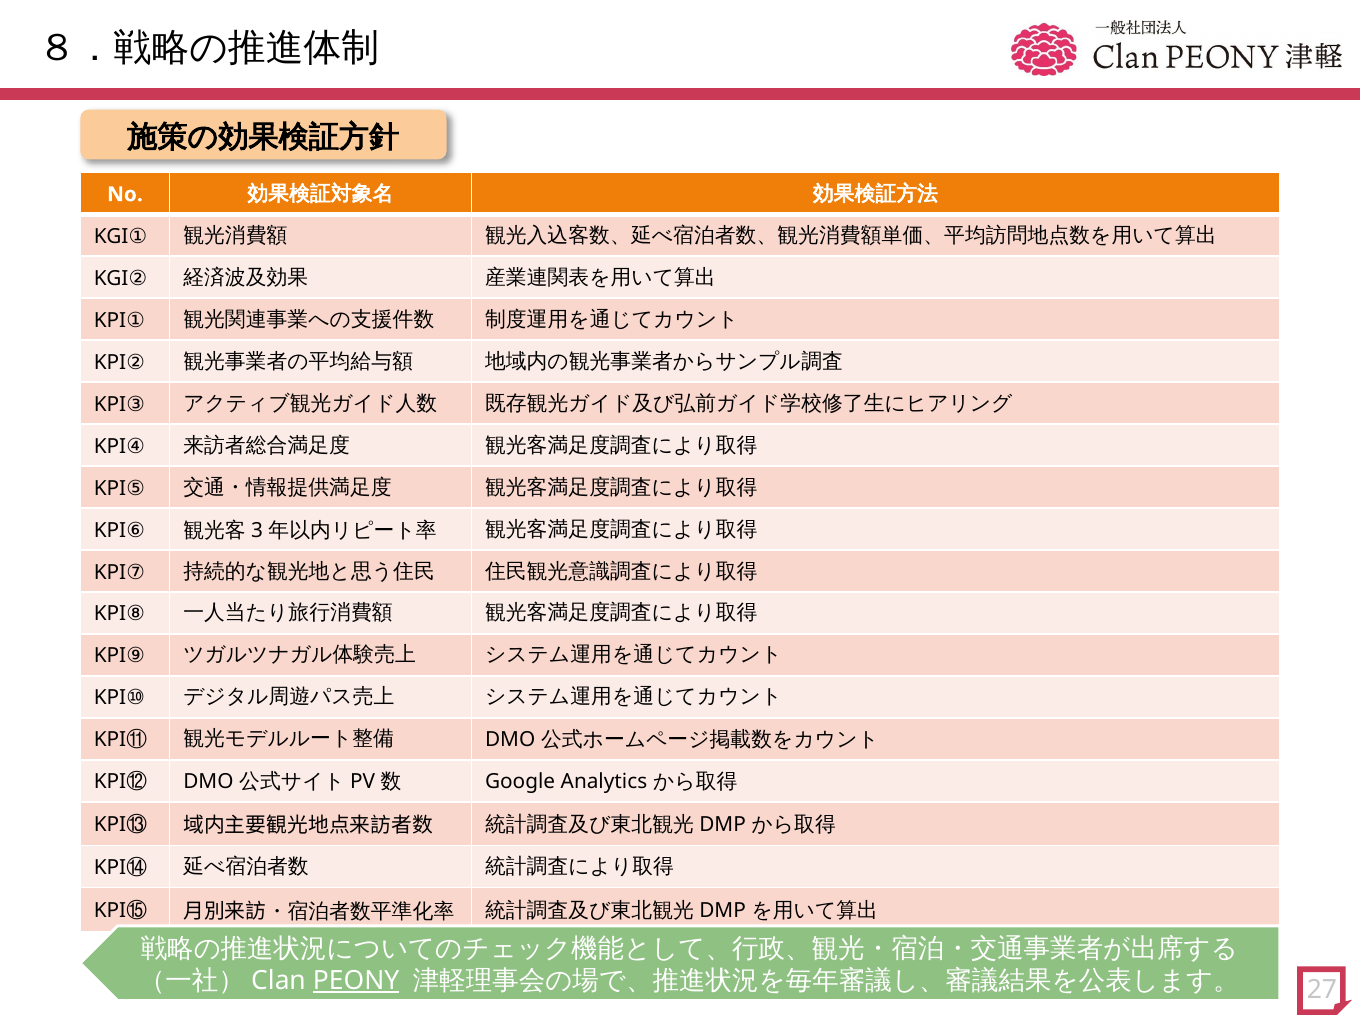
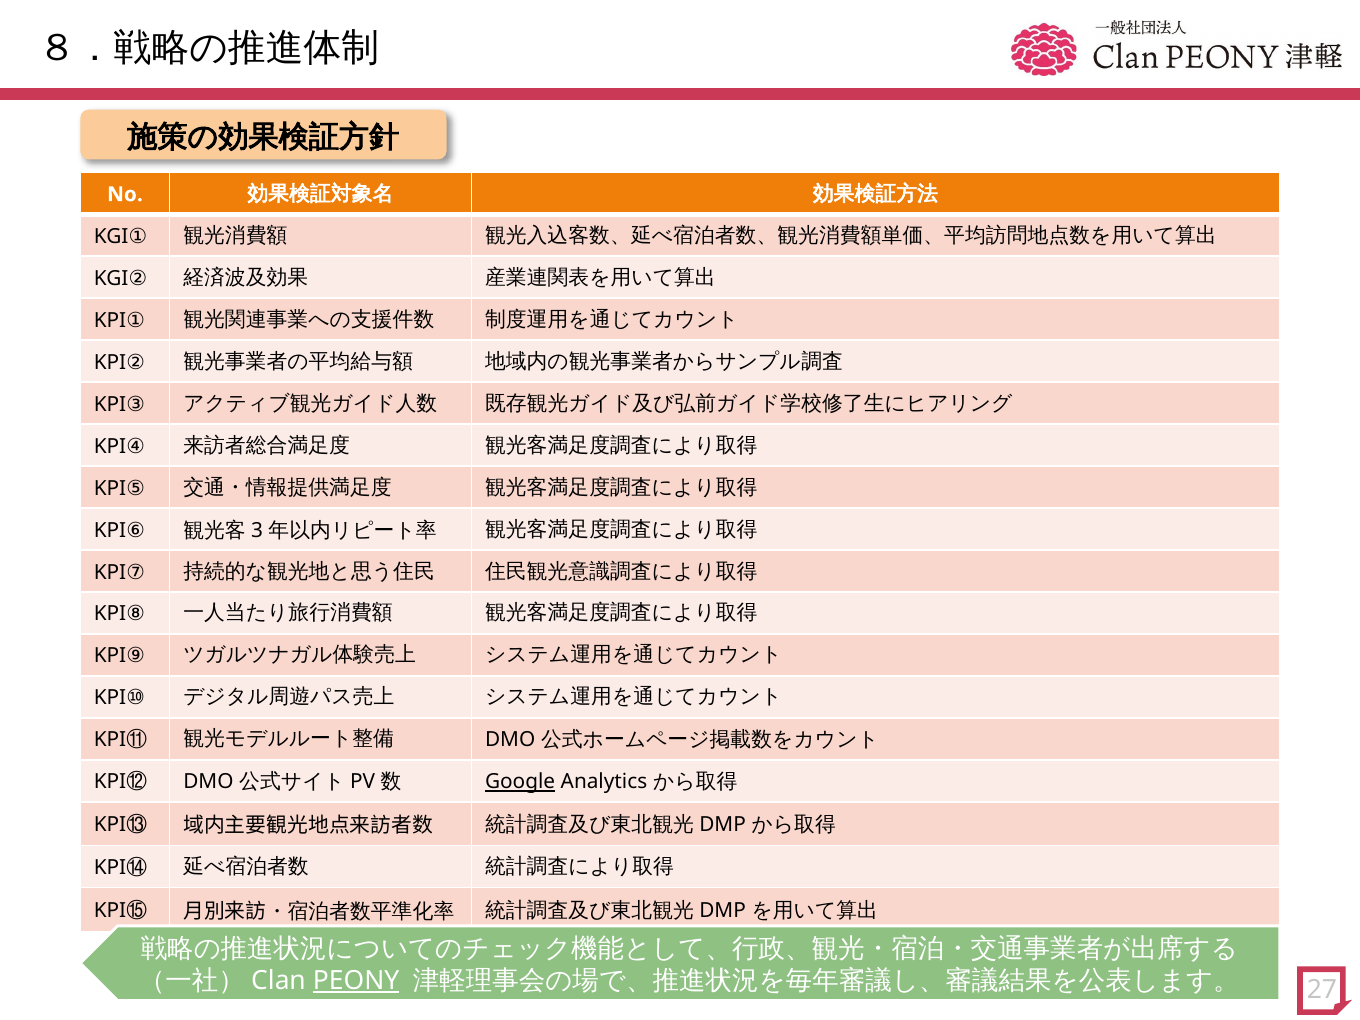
Google underline: none -> present (520, 782)
